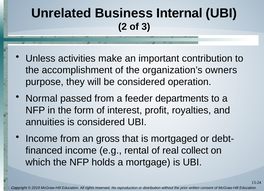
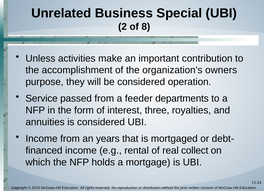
Internal: Internal -> Special (179, 13)
3: 3 -> 8 (146, 27)
Normal: Normal -> Service (42, 98)
profit: profit -> three (157, 110)
gross: gross -> years (108, 138)
